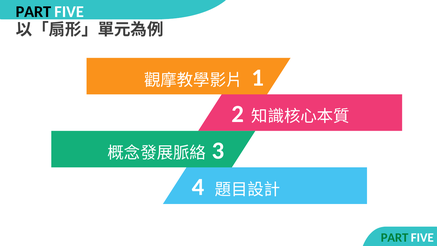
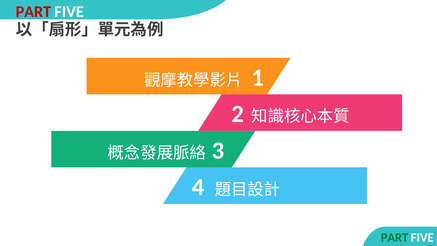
PART colour: black -> red (33, 12)
